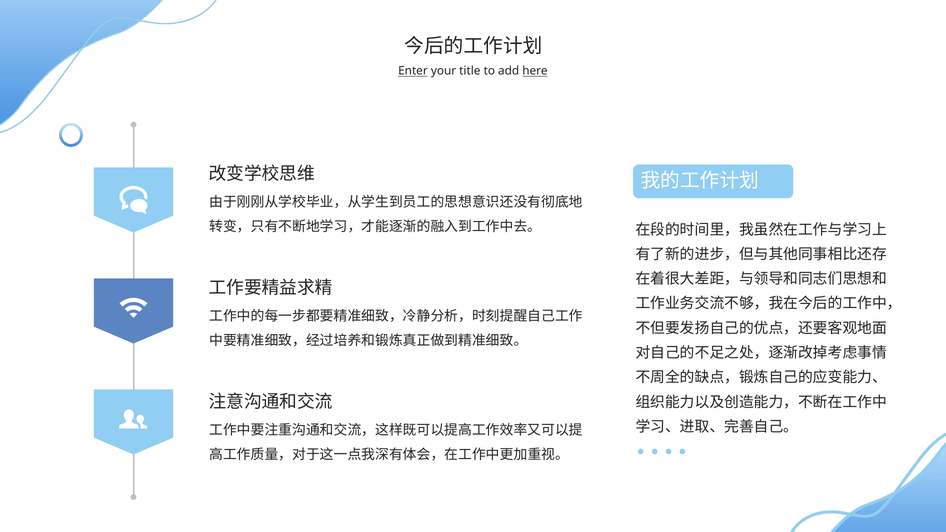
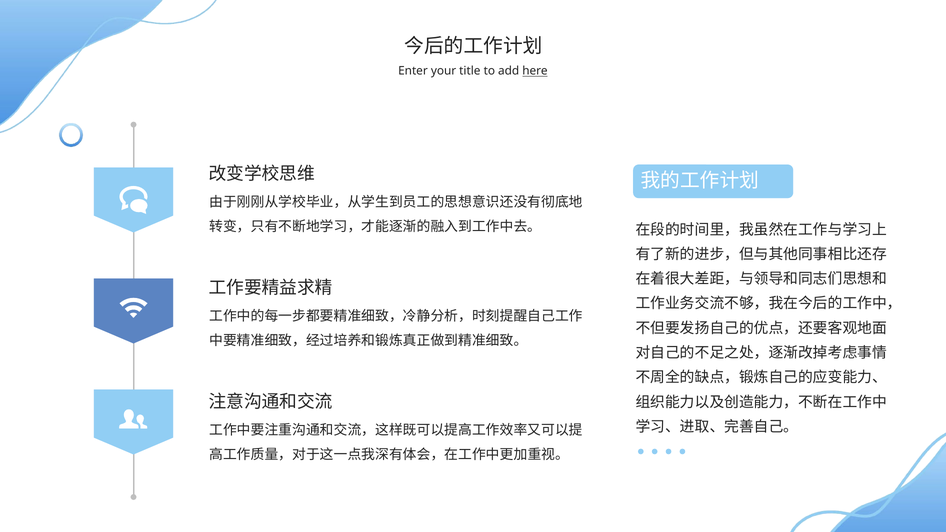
Enter underline: present -> none (413, 71)
